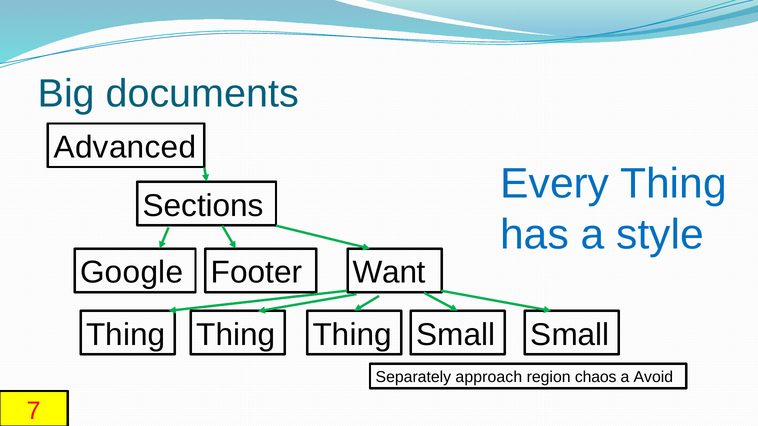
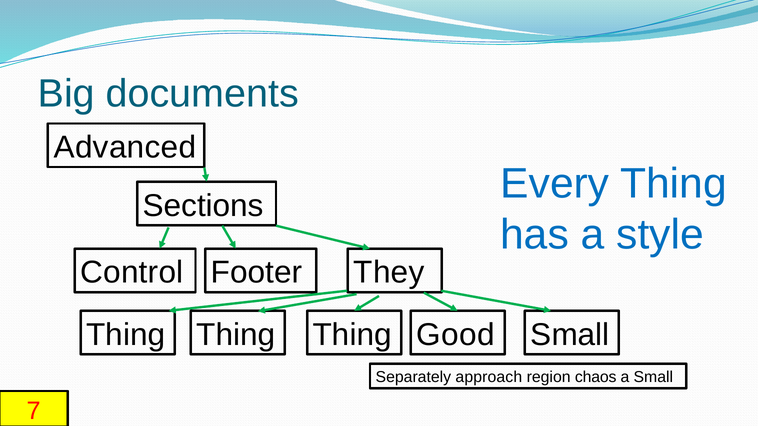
Google: Google -> Control (132, 273)
Want: Want -> They (389, 273)
Small: Small -> Good (456, 335)
a Avoid: Avoid -> Small (653, 377)
